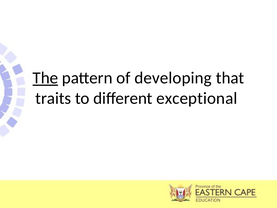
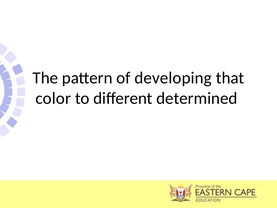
The underline: present -> none (45, 78)
traits: traits -> color (53, 98)
exceptional: exceptional -> determined (197, 98)
